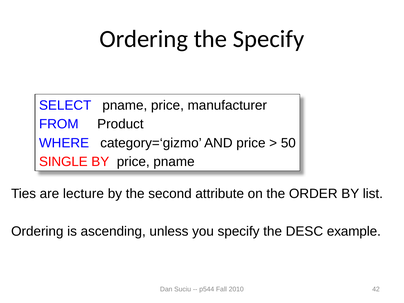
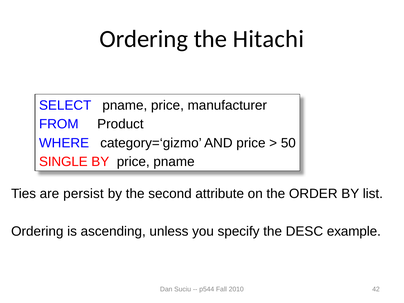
the Specify: Specify -> Hitachi (268, 39)
lecture: lecture -> persist (83, 194)
